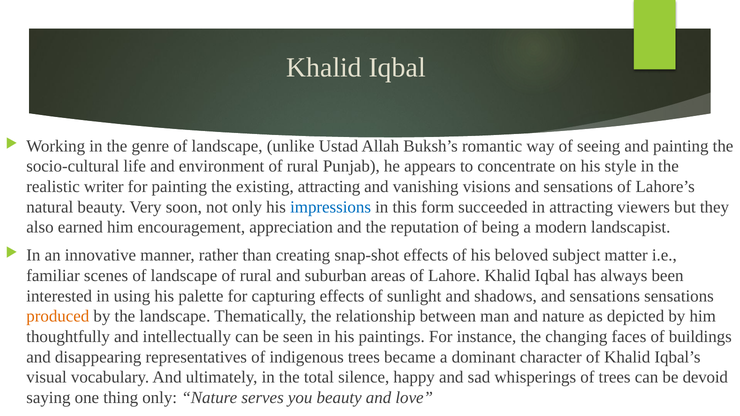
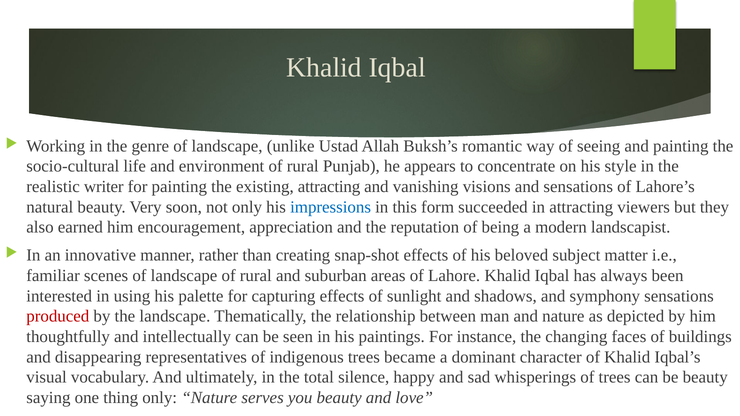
shadows and sensations: sensations -> symphony (605, 296)
produced colour: orange -> red (58, 316)
be devoid: devoid -> beauty (705, 378)
